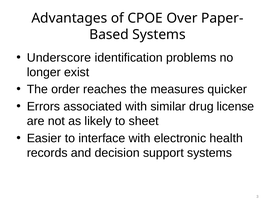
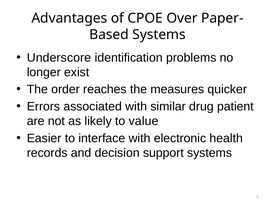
license: license -> patient (235, 107)
sheet: sheet -> value (144, 121)
